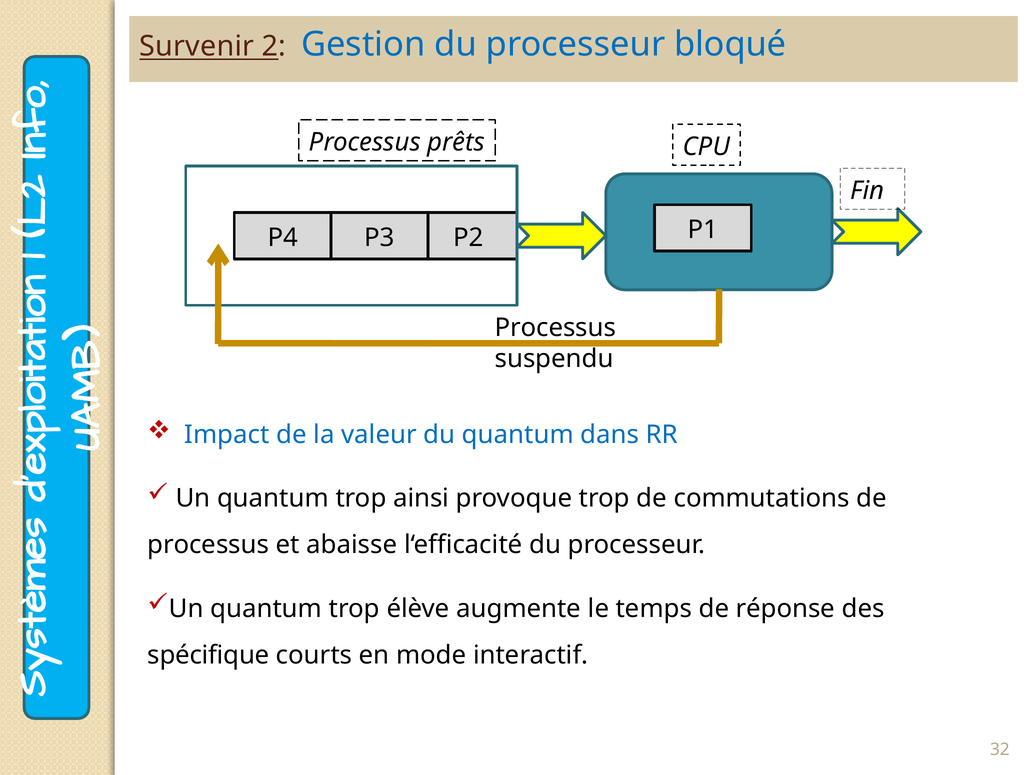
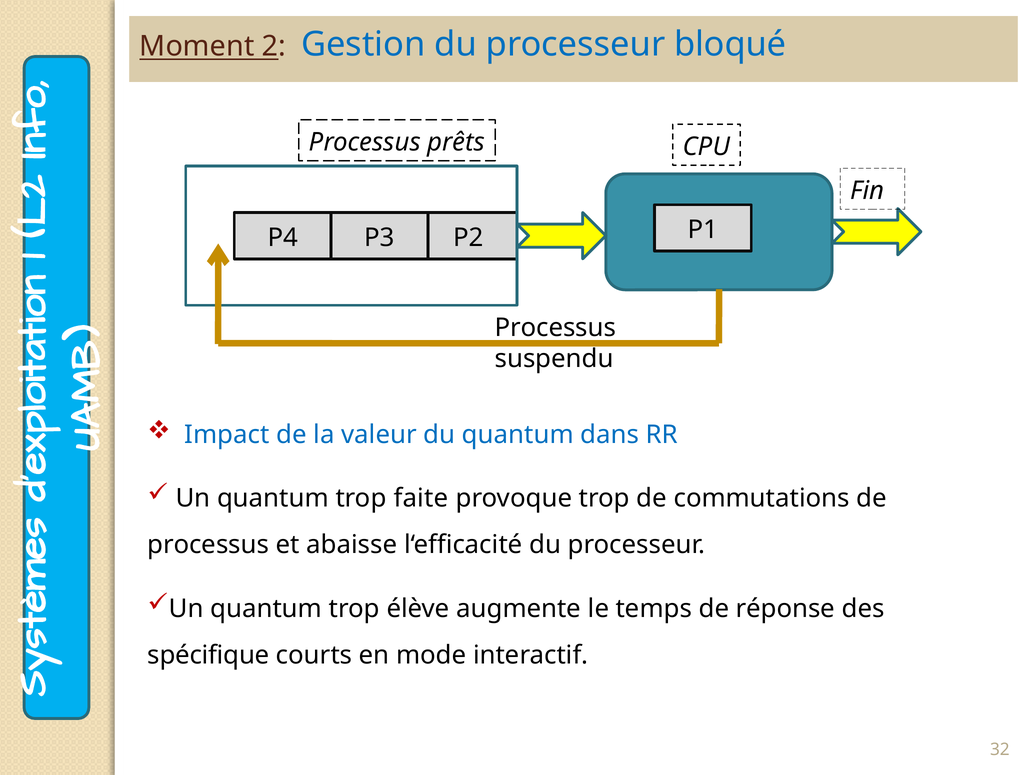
Survenir: Survenir -> Moment (197, 46)
ainsi: ainsi -> faite (421, 499)
